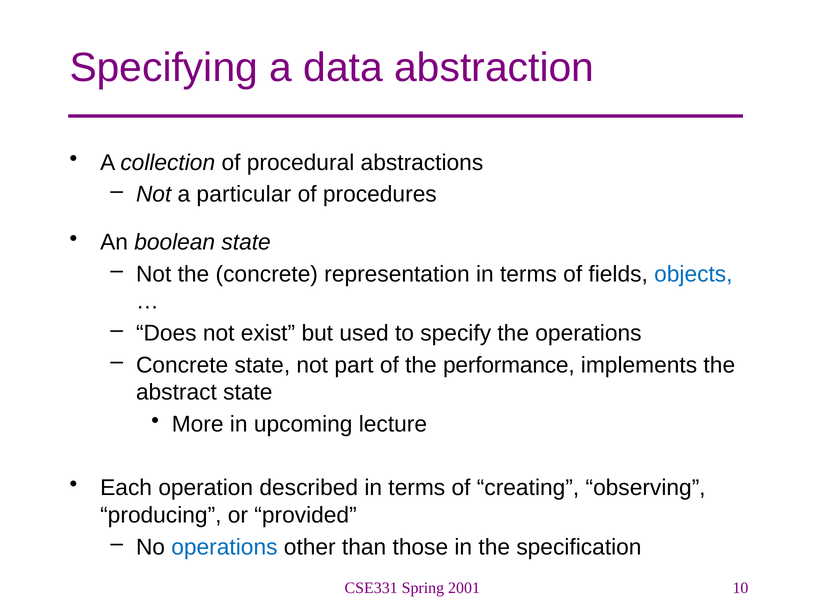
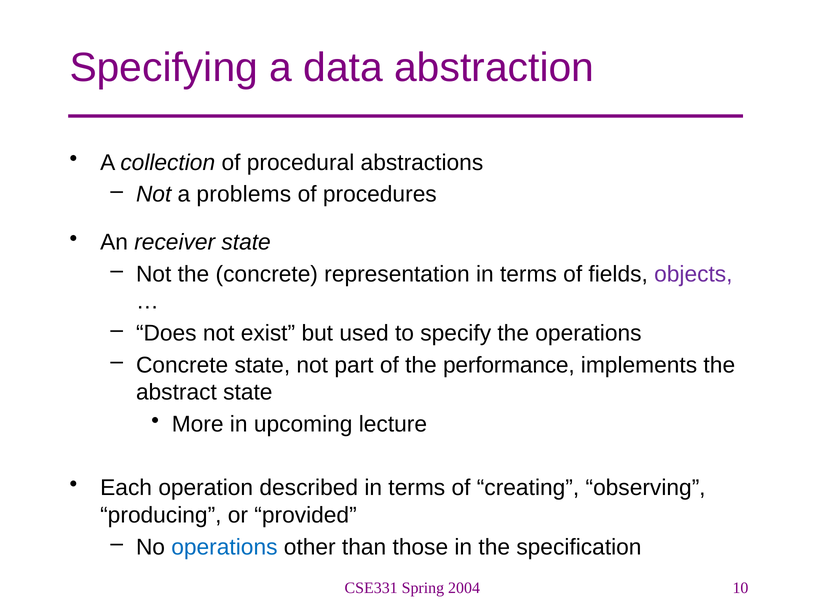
particular: particular -> problems (244, 194)
boolean: boolean -> receiver (175, 242)
objects colour: blue -> purple (693, 274)
2001: 2001 -> 2004 (464, 587)
